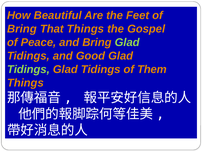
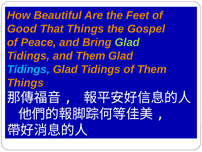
Bring: Bring -> Good (22, 29)
and Good: Good -> Them (91, 56)
Tidings colour: light green -> light blue (28, 69)
